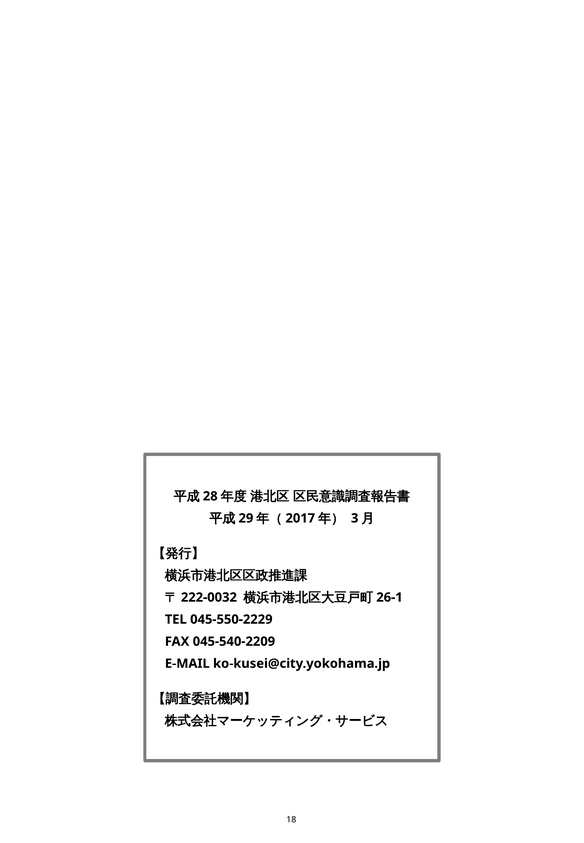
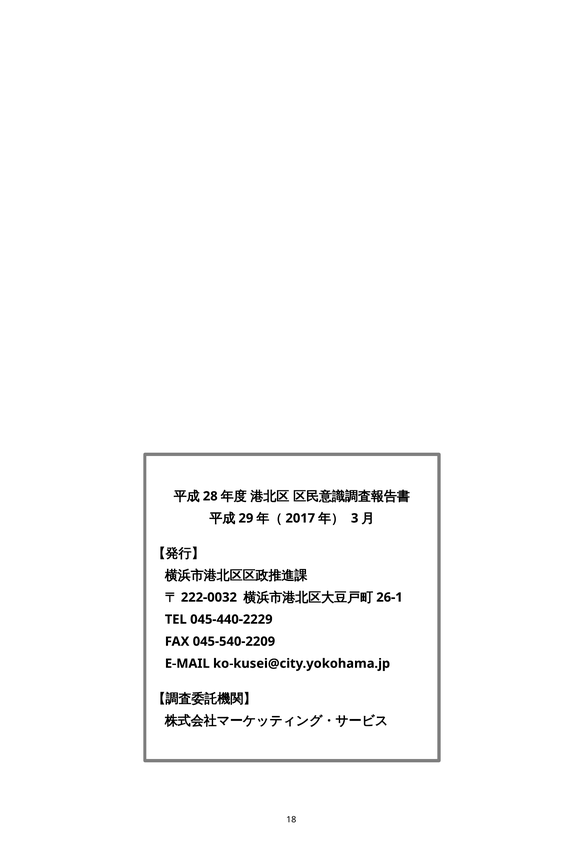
045-550-2229: 045-550-2229 -> 045-440-2229 (231, 620)
